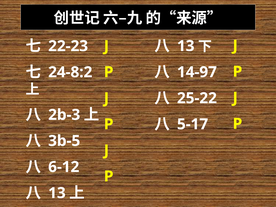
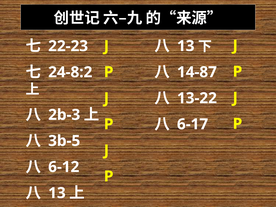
14-97: 14-97 -> 14-87 (197, 72)
25-22: 25-22 -> 13-22 (197, 98)
5-17: 5-17 -> 6-17 (193, 124)
